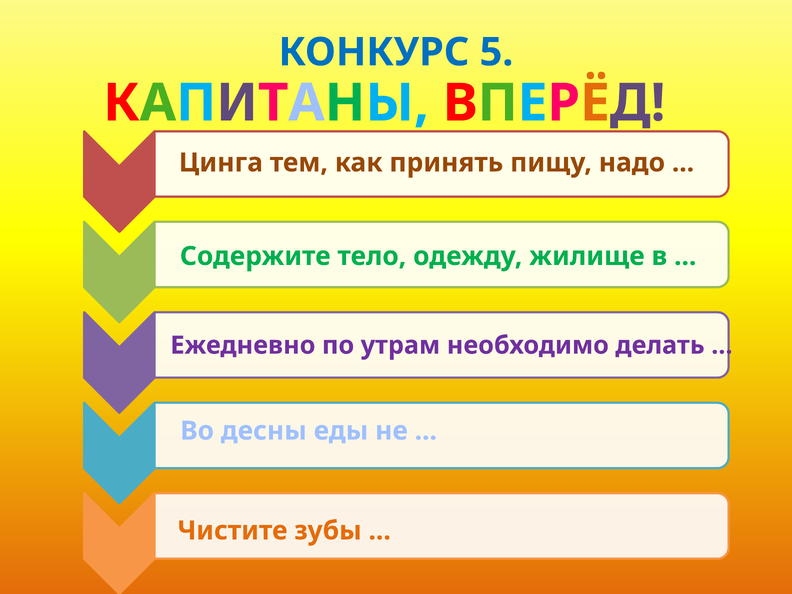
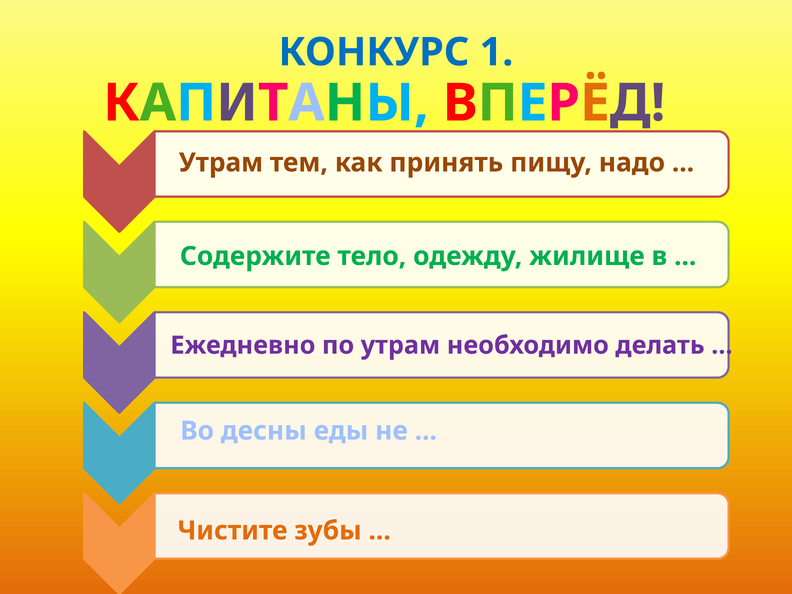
5: 5 -> 1 (497, 52)
Цинга: Цинга -> Утрам (221, 163)
